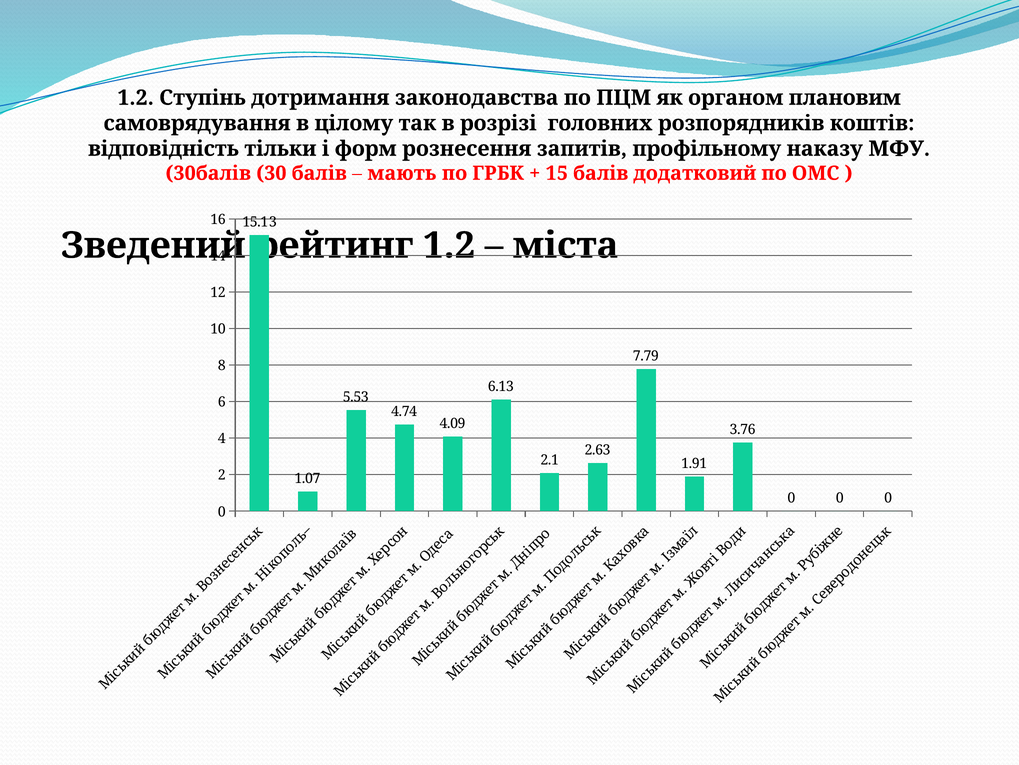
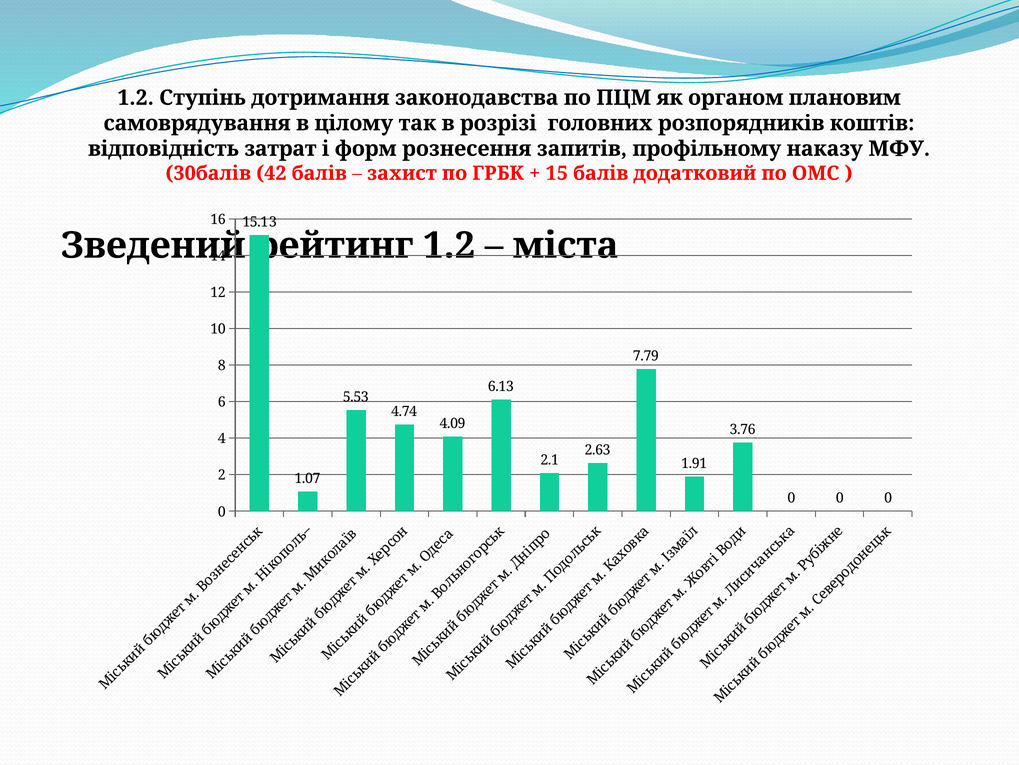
тільки: тільки -> затрат (280, 149)
30: 30 -> 42 (271, 173)
мають: мають -> захист (402, 173)
